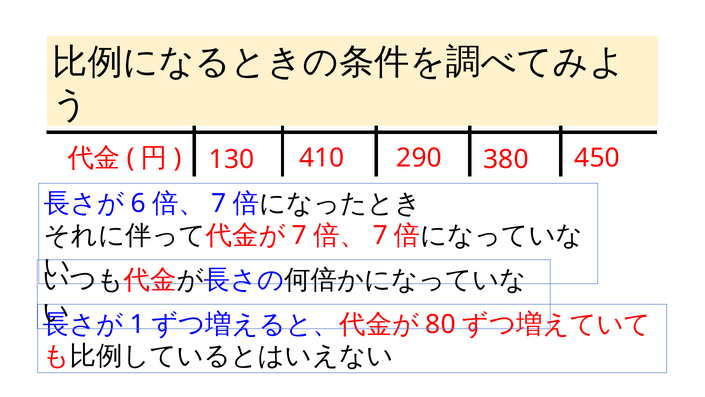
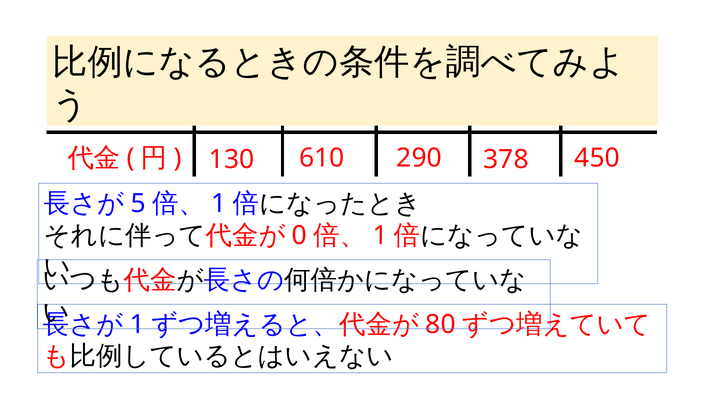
410: 410 -> 610 (322, 158)
380: 380 -> 378 (506, 159)
6: 6 -> 5 (138, 204)
7: 7 -> 1 (219, 204)
7: 7 -> 0 (299, 235)
7: 7 -> 1 (380, 235)
